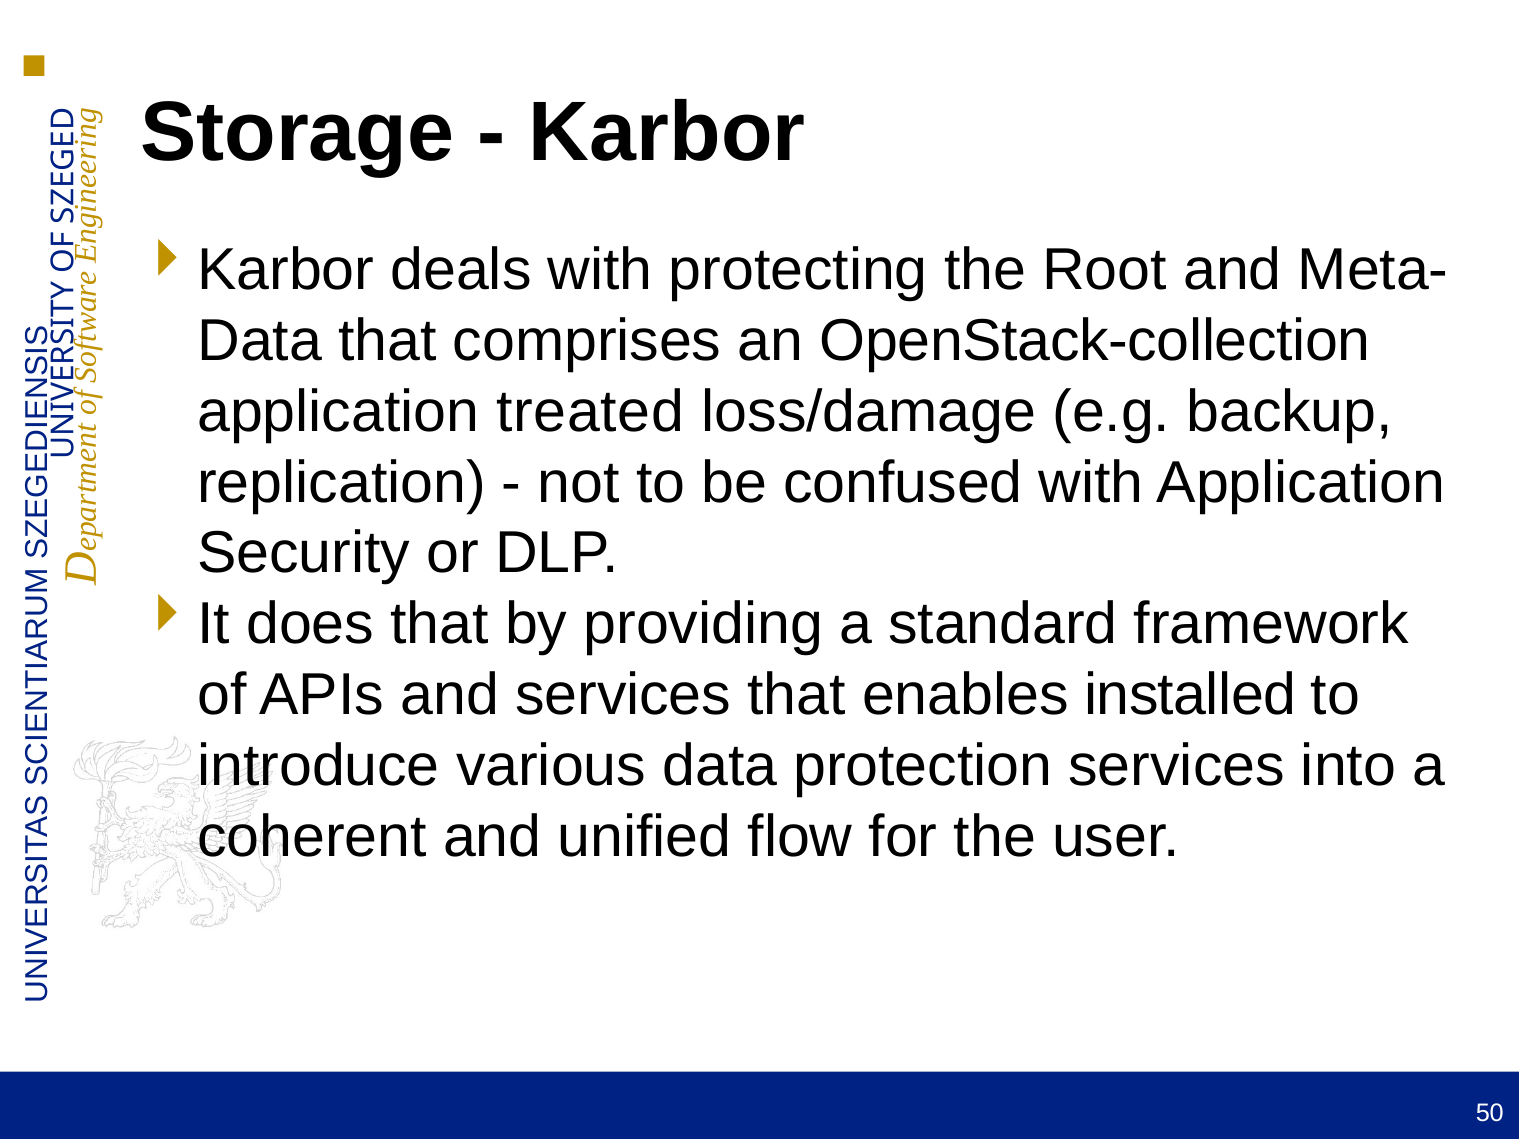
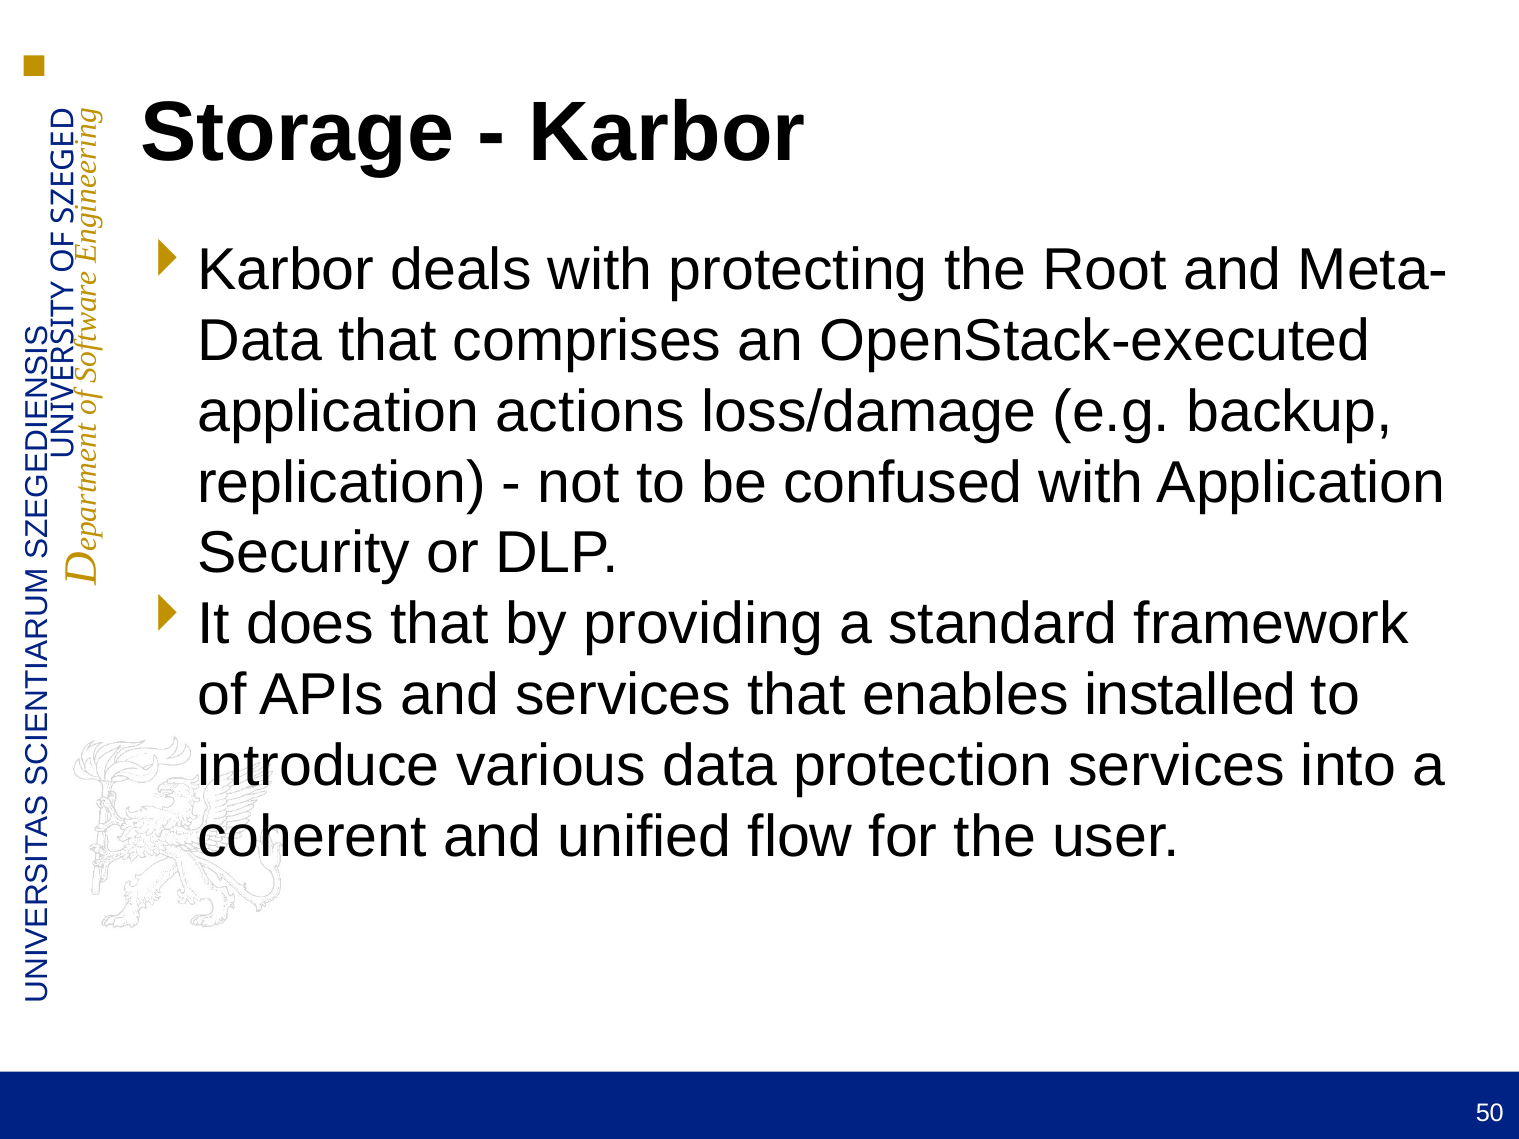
OpenStack-collection: OpenStack-collection -> OpenStack-executed (1095, 341)
treated: treated -> actions (590, 412)
